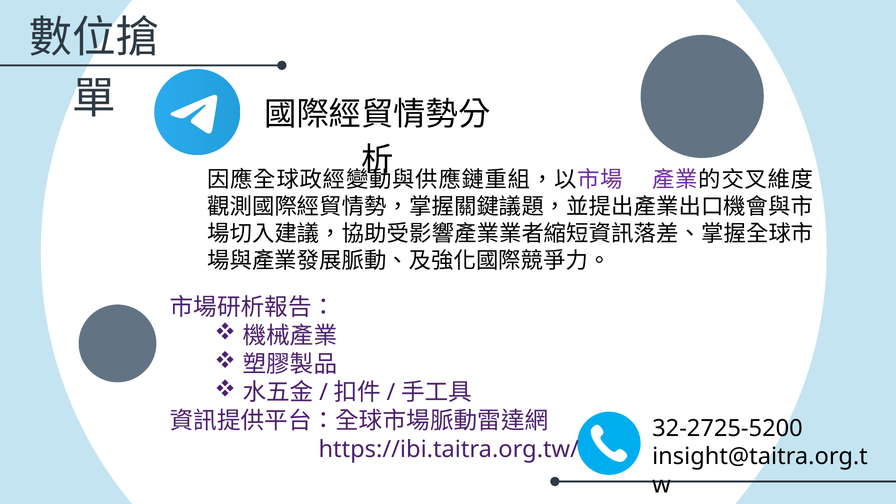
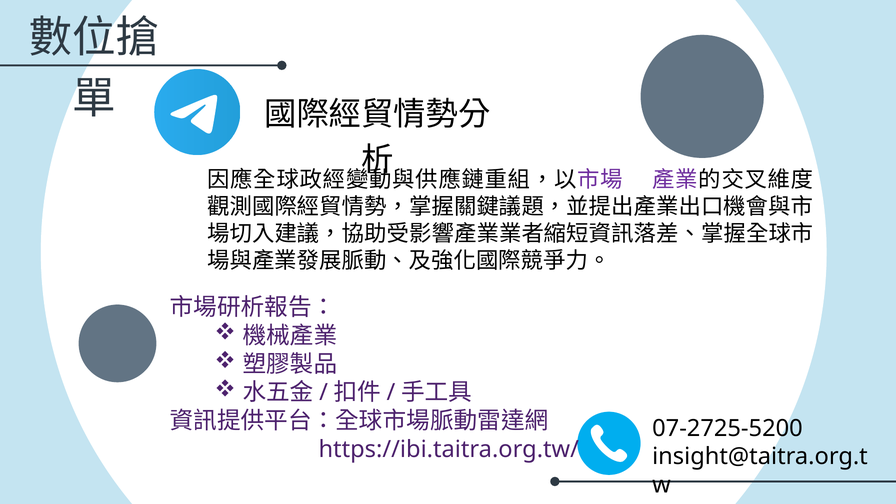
32-2725-5200: 32-2725-5200 -> 07-2725-5200 (727, 428)
